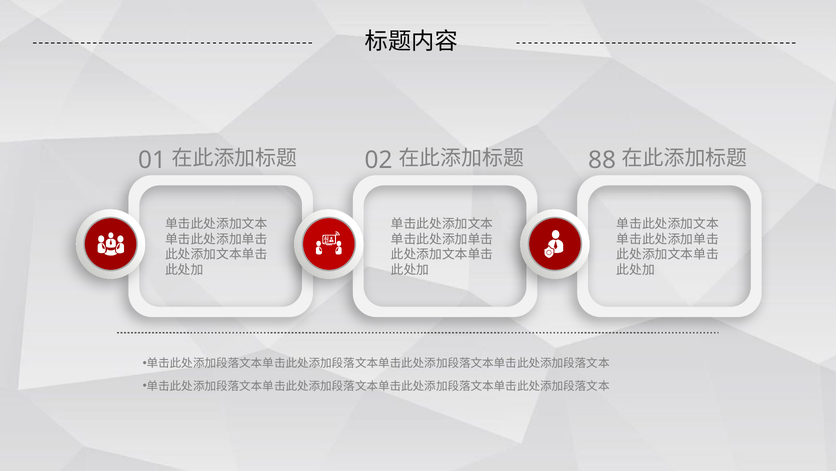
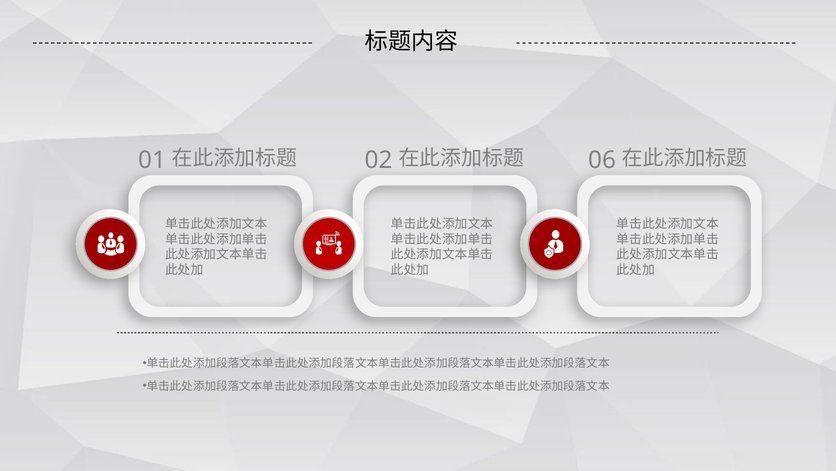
88: 88 -> 06 (602, 160)
